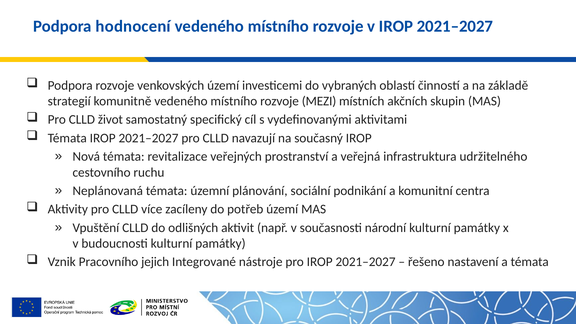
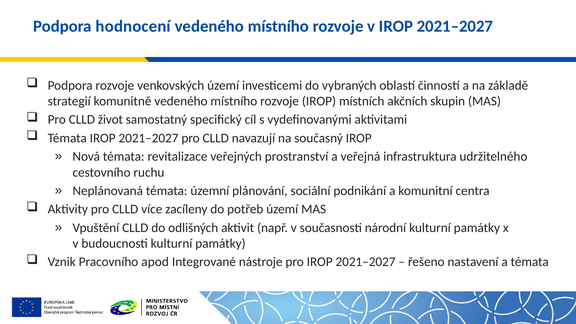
rozvoje MEZI: MEZI -> IROP (319, 101)
jejich: jejich -> apod (155, 262)
